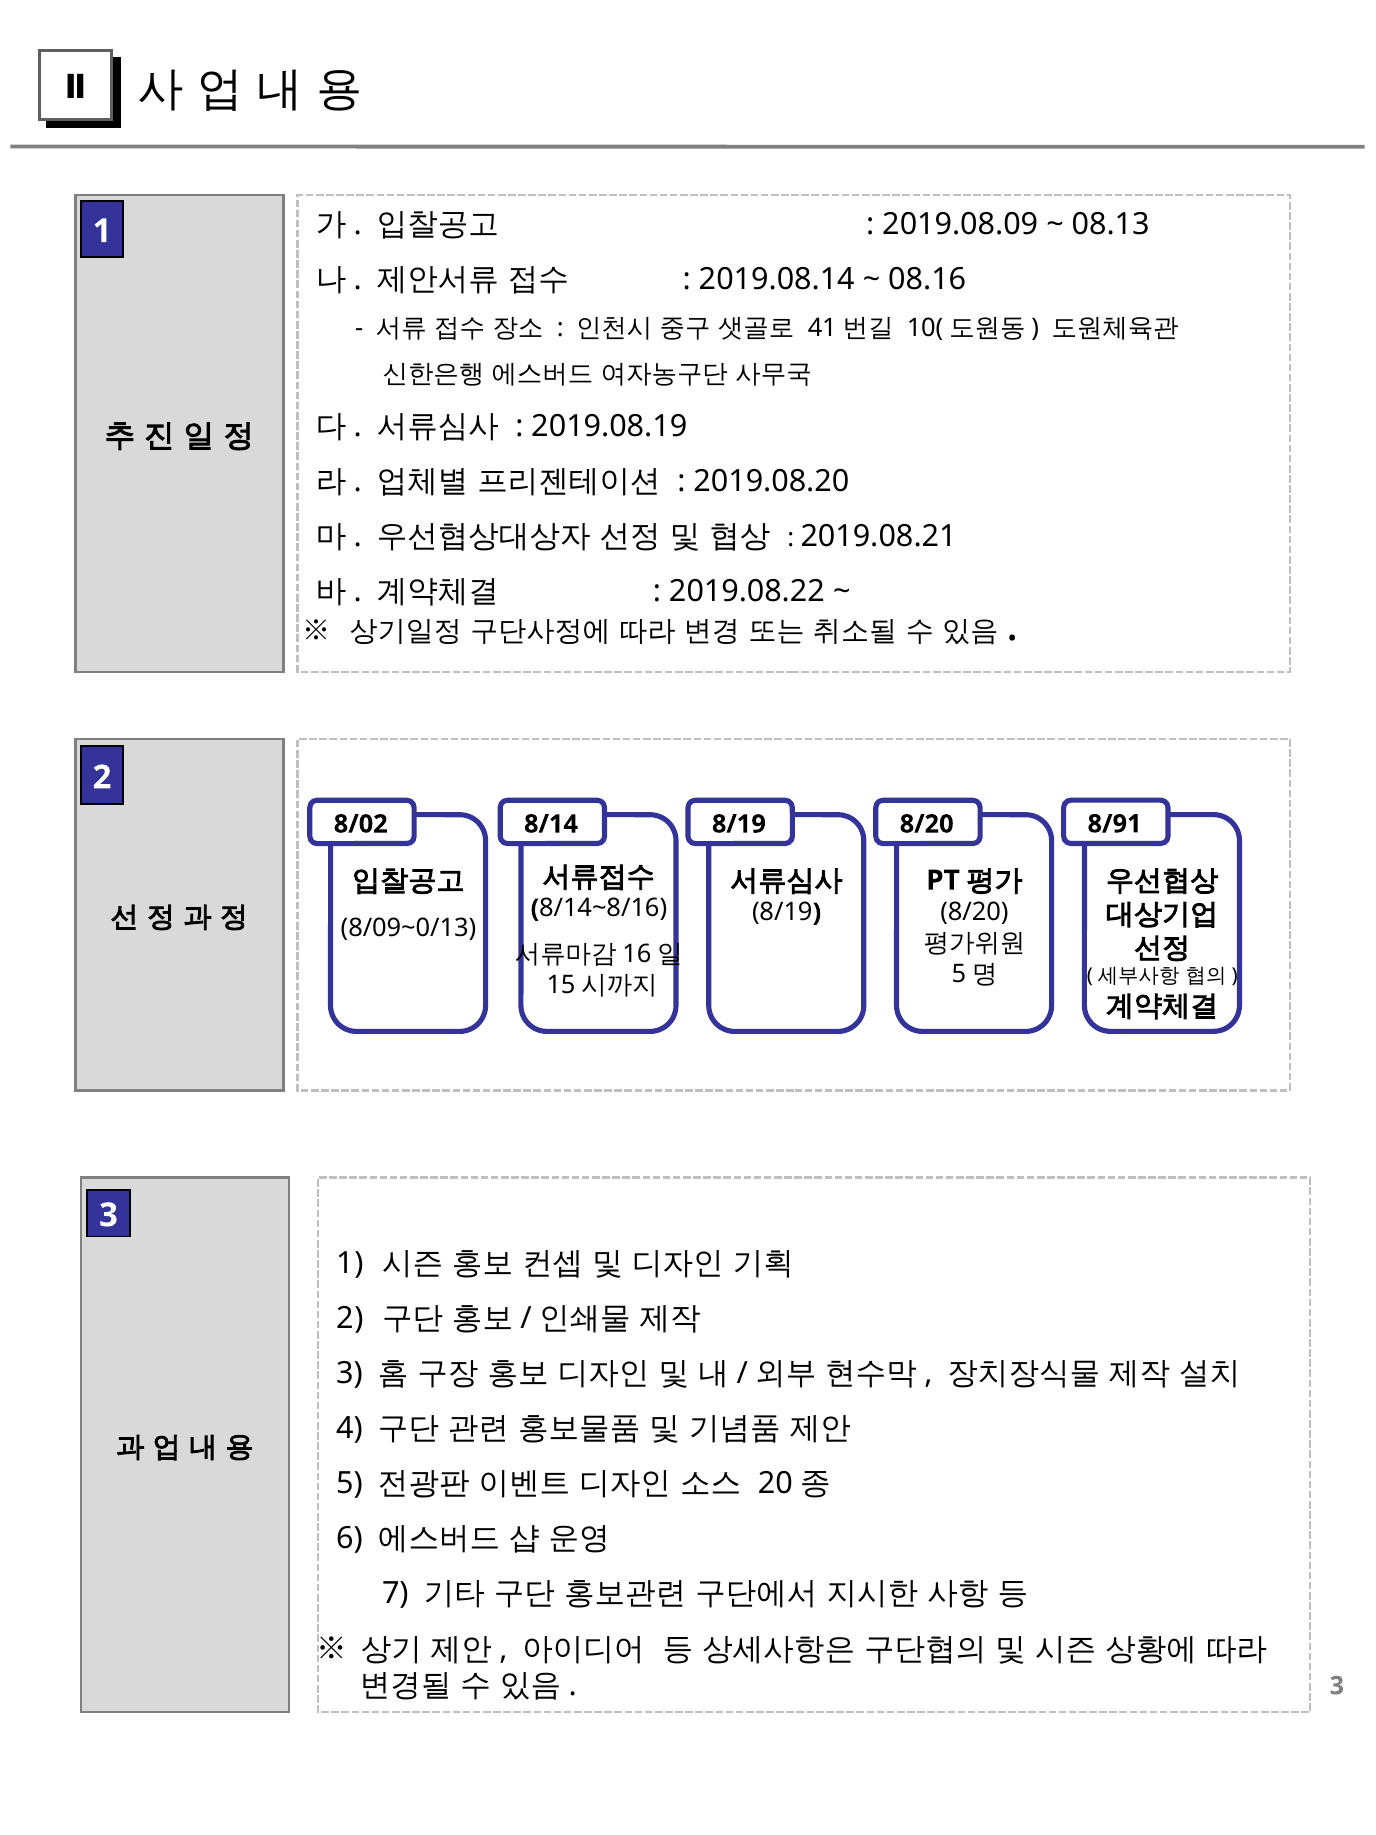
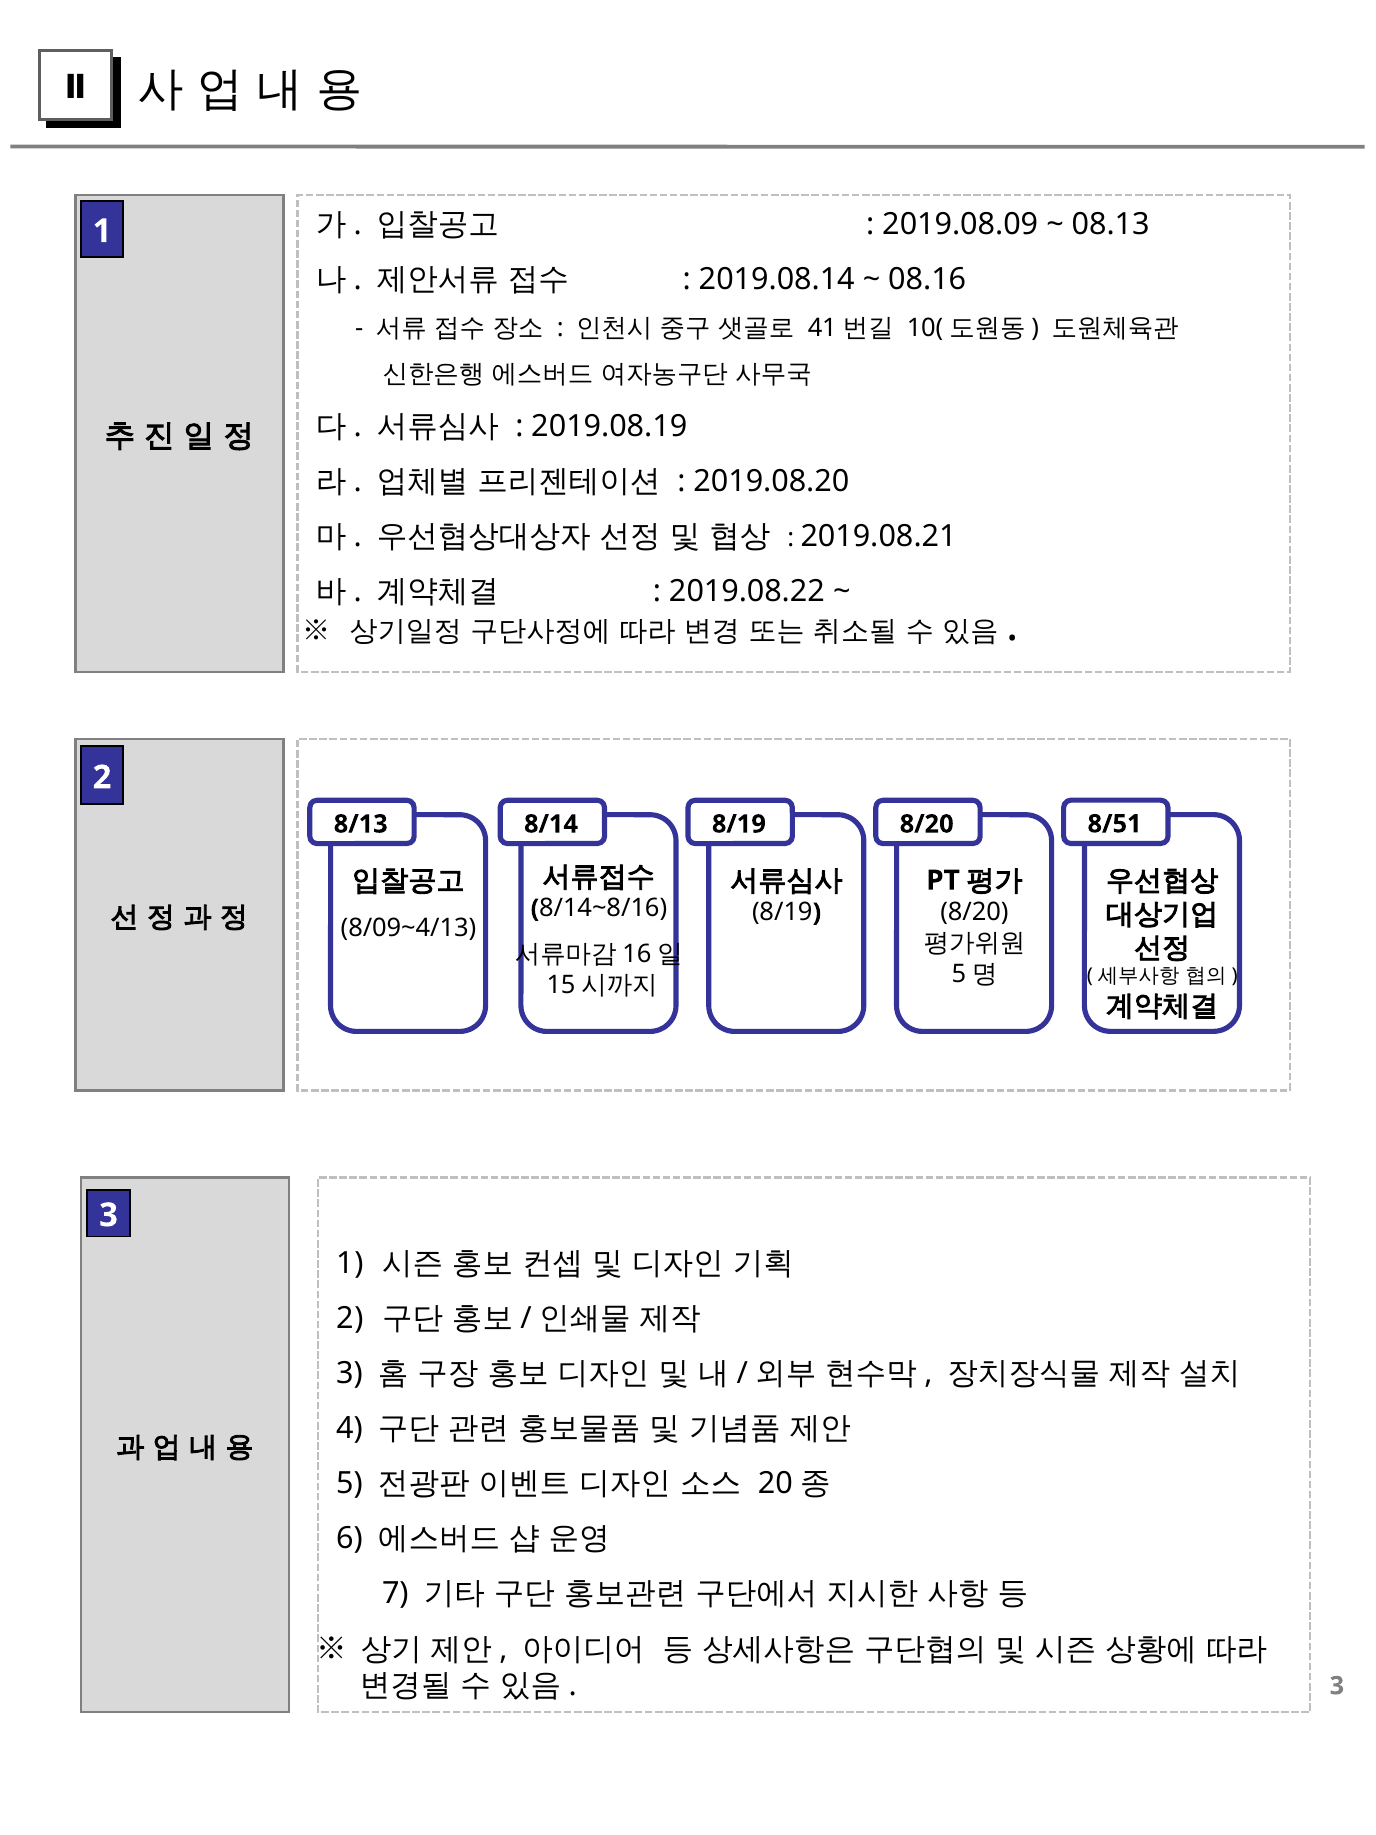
8/02: 8/02 -> 8/13 (361, 824)
8/91: 8/91 -> 8/51 (1115, 824)
8/09~0/13: 8/09~0/13 -> 8/09~4/13 (408, 927)
